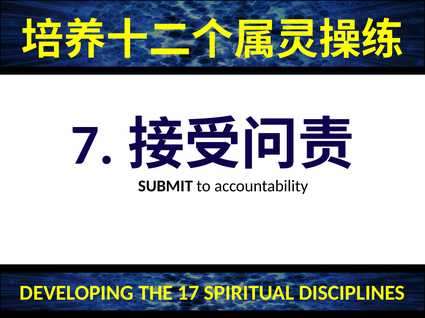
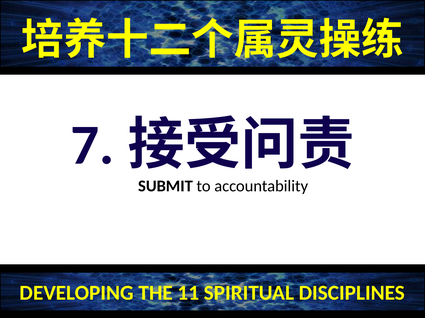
17: 17 -> 11 (188, 294)
